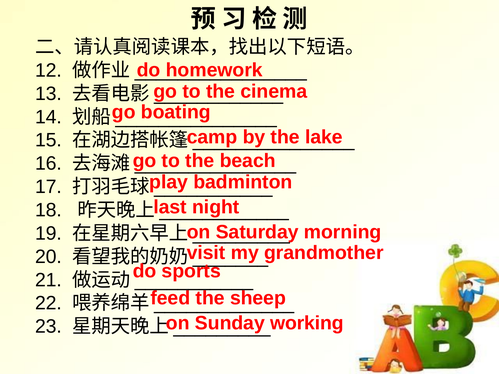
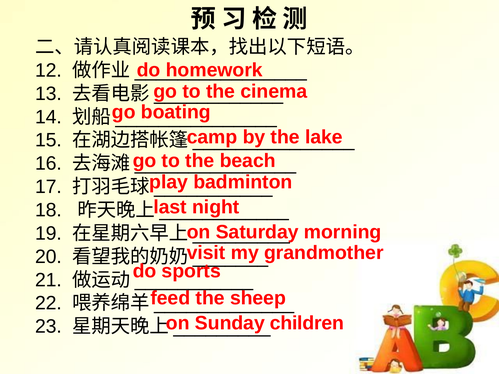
working: working -> children (307, 323)
